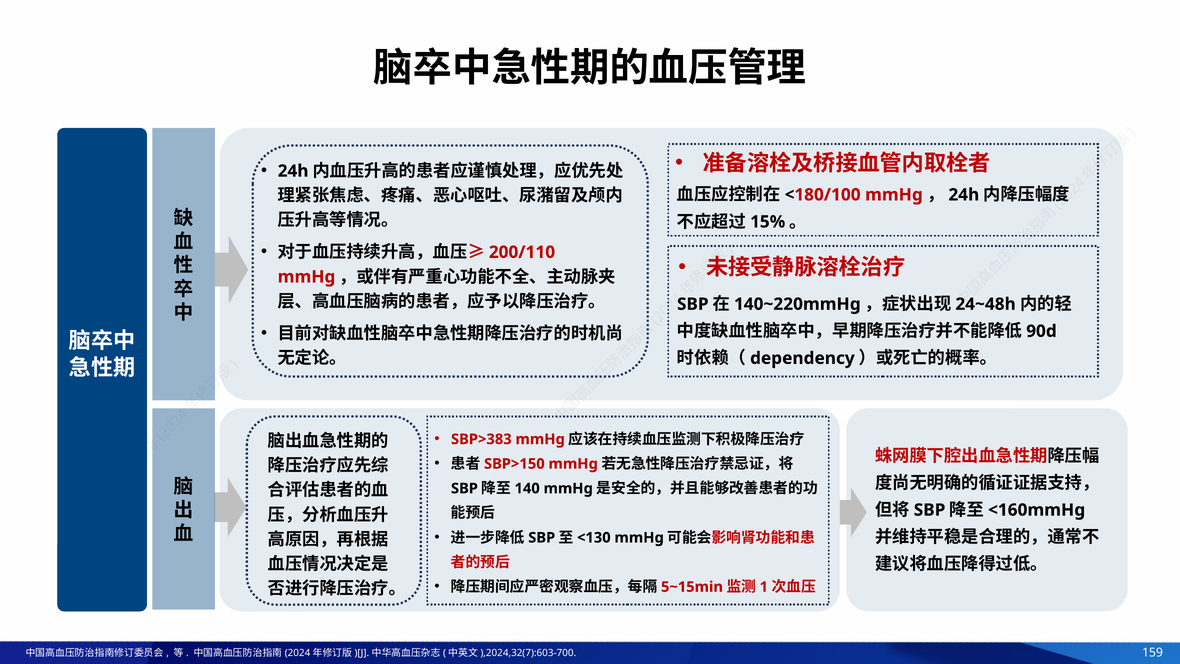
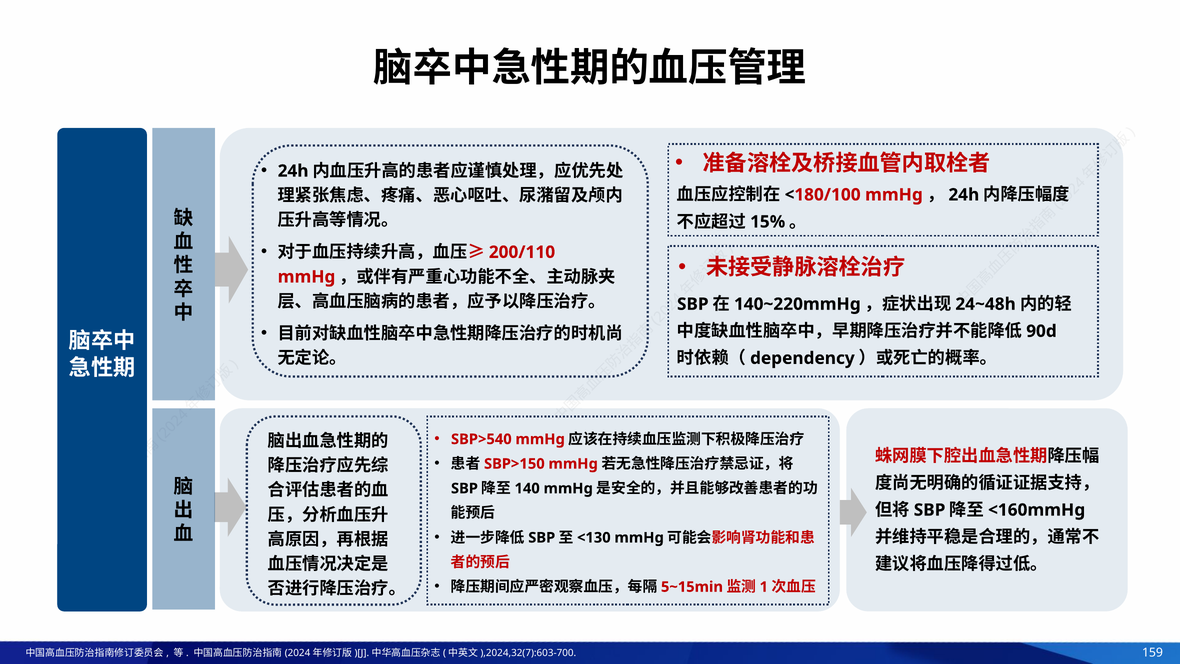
SBP>383: SBP>383 -> SBP>540 (481, 439)
